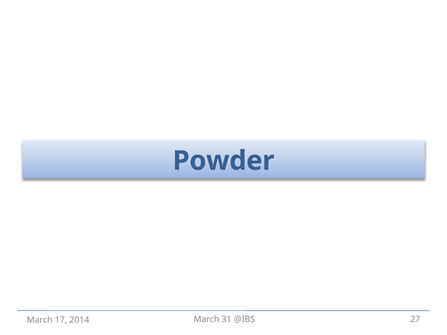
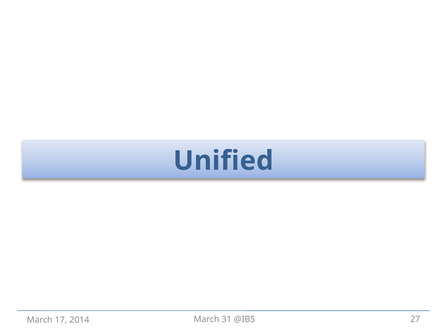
Powder: Powder -> Unified (223, 161)
